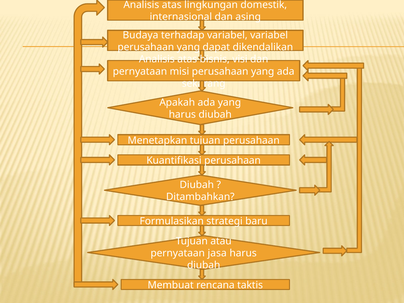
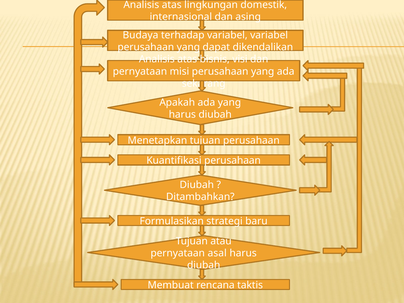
jasa: jasa -> asal (217, 253)
